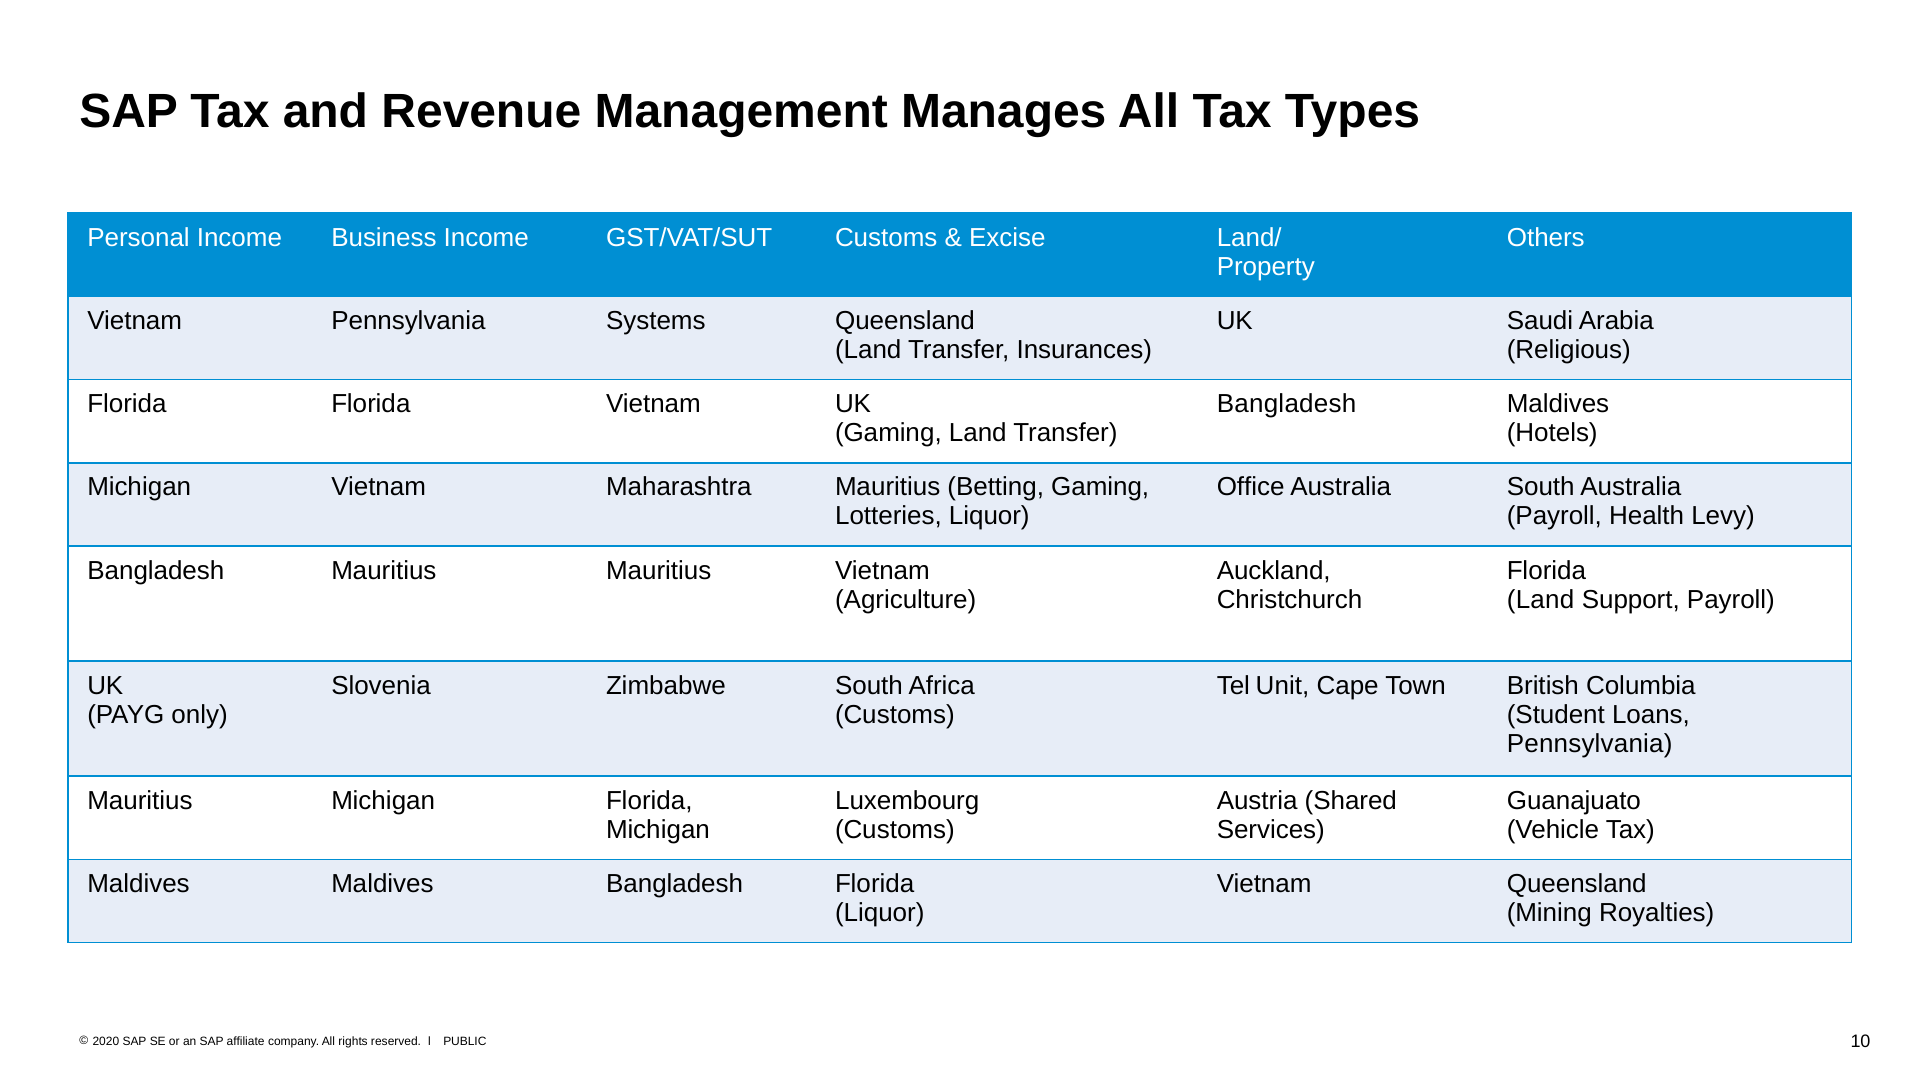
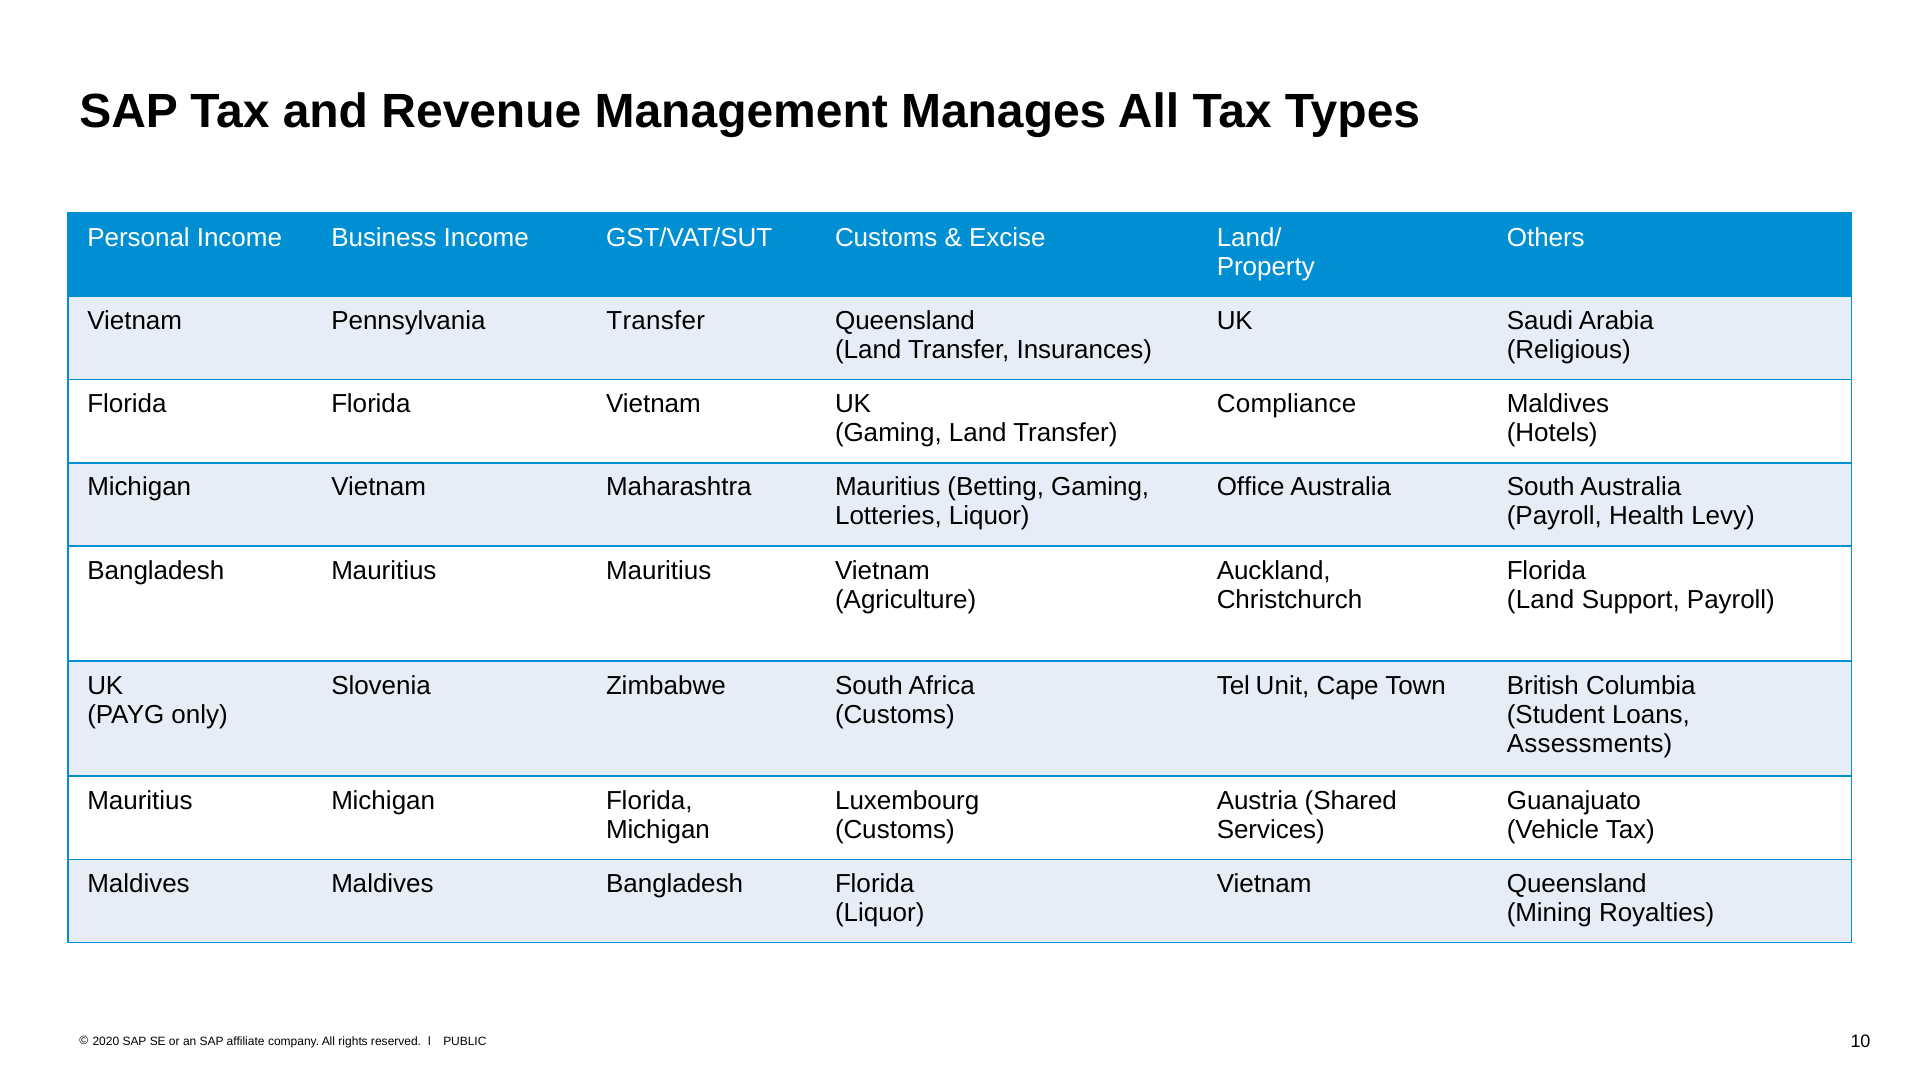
Pennsylvania Systems: Systems -> Transfer (656, 321)
Bangladesh: Bangladesh -> Compliance (1287, 404)
Pennsylvania: Pennsylvania -> Assessments (1590, 743)
